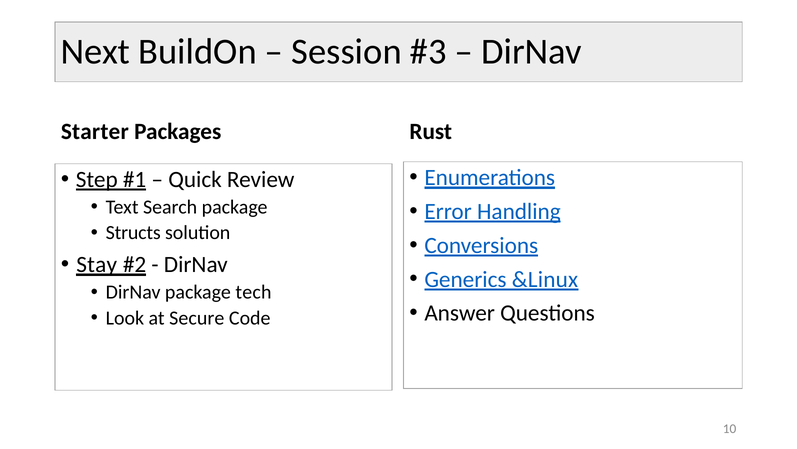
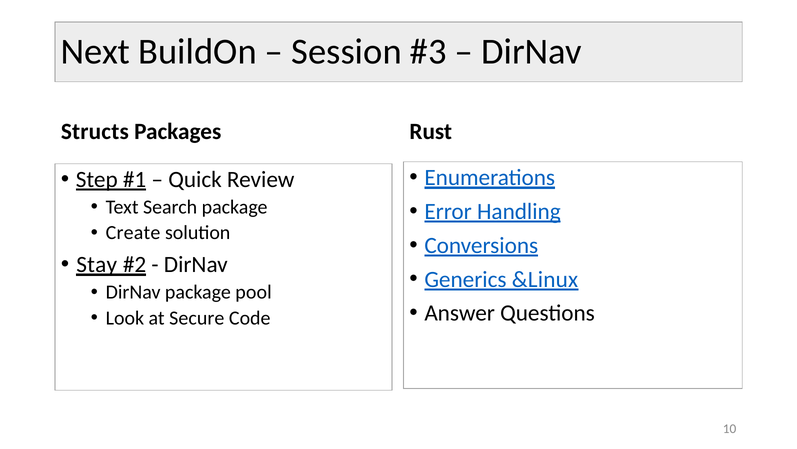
Starter: Starter -> Structs (95, 131)
Structs: Structs -> Create (133, 232)
tech: tech -> pool (254, 292)
